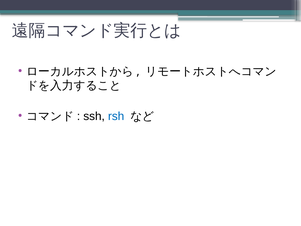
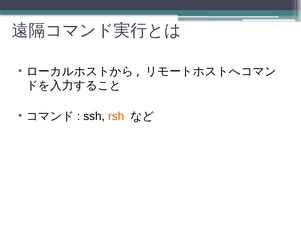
rsh colour: blue -> orange (116, 116)
